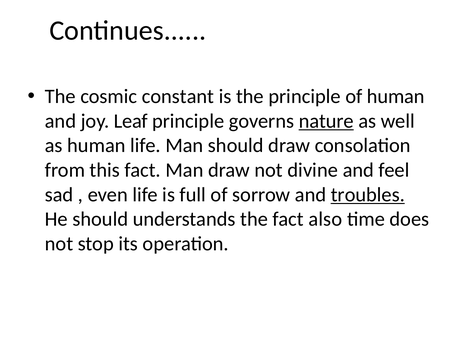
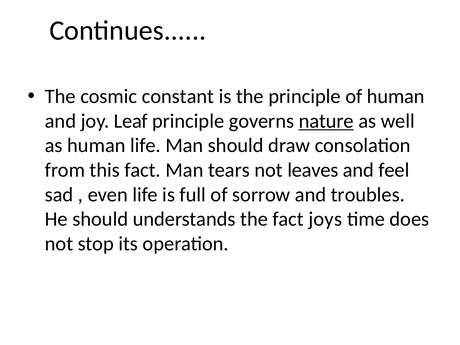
Man draw: draw -> tears (229, 170)
divine: divine -> leaves (313, 170)
troubles underline: present -> none (368, 195)
also: also -> joys (325, 219)
